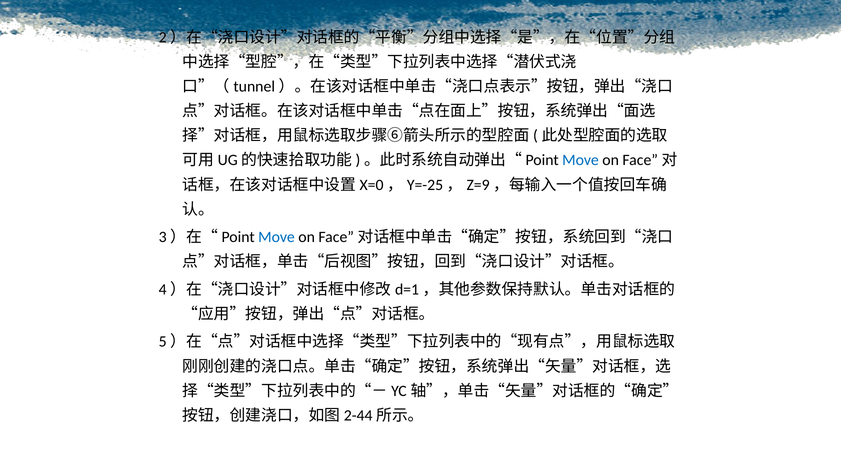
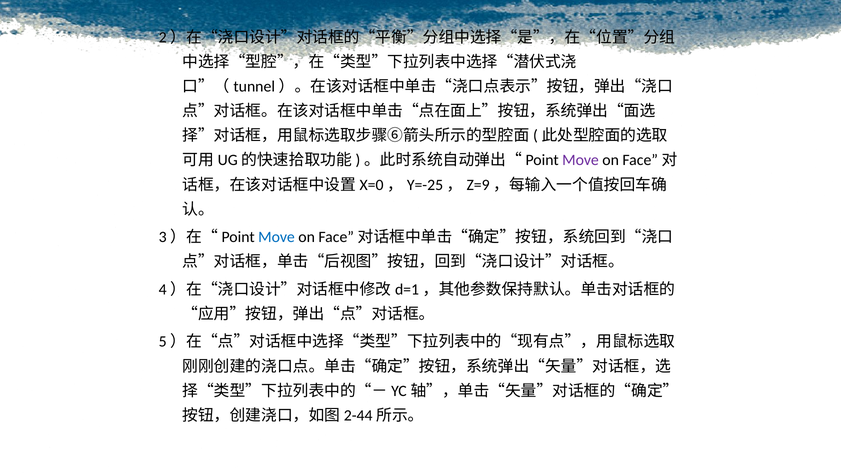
Move colour: blue -> purple (581, 160)
